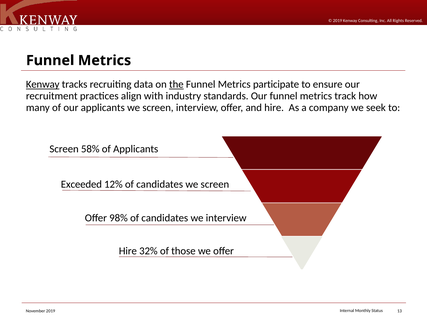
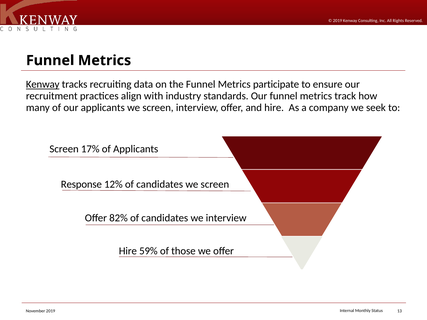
the underline: present -> none (176, 85)
58%: 58% -> 17% (90, 149)
Exceeded: Exceeded -> Response (81, 185)
98%: 98% -> 82% (118, 218)
32%: 32% -> 59% (148, 251)
